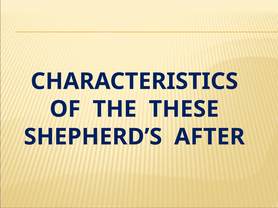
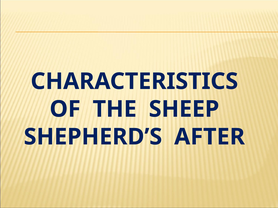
THESE: THESE -> SHEEP (184, 109)
